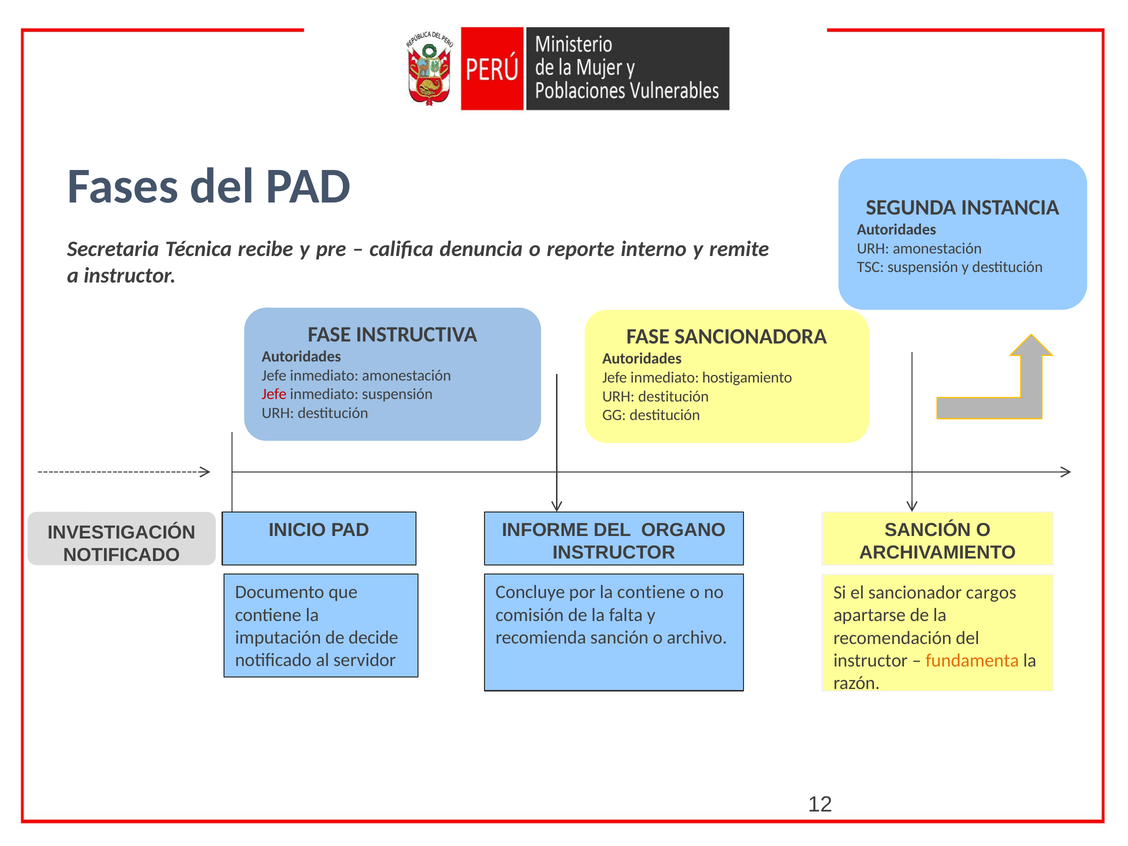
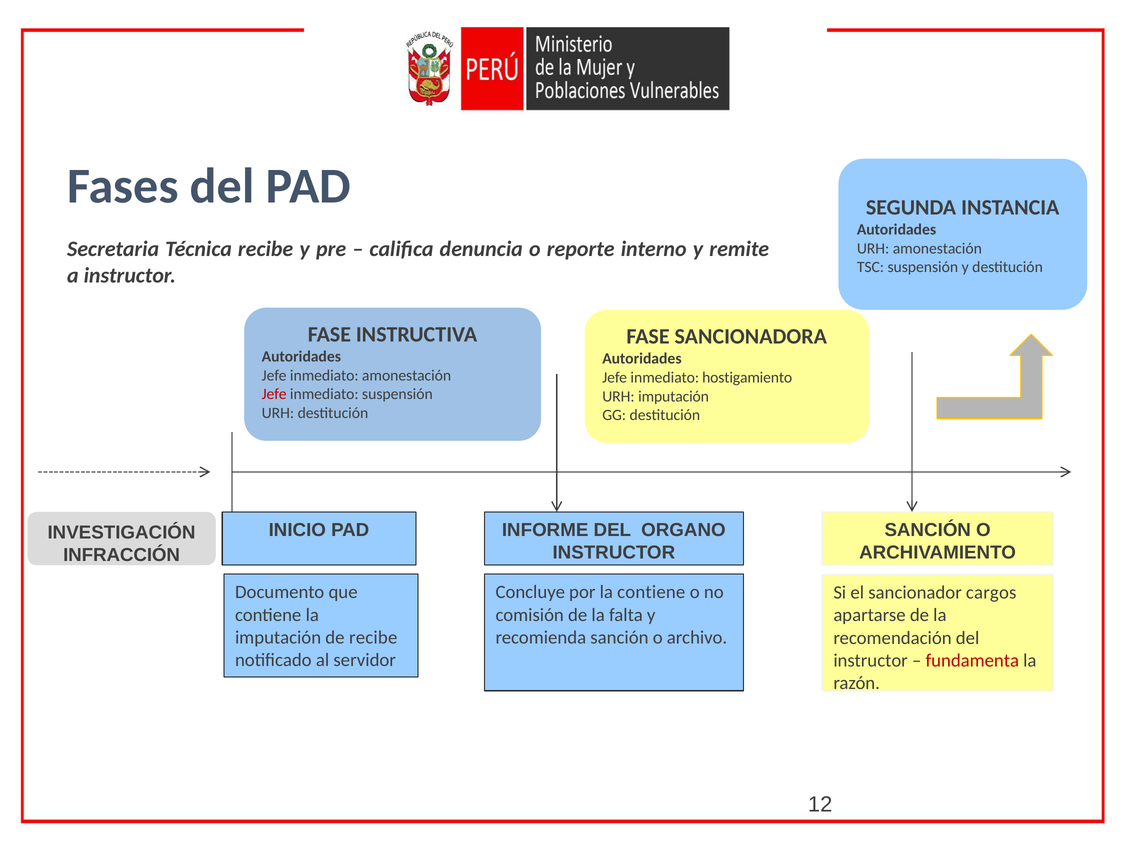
destitución: destitución -> imputación (674, 396)
NOTIFICADO: NOTIFICADO -> INFRACCIÓN (122, 555)
de decide: decide -> recibe (373, 637)
fundamenta colour: orange -> red (972, 660)
